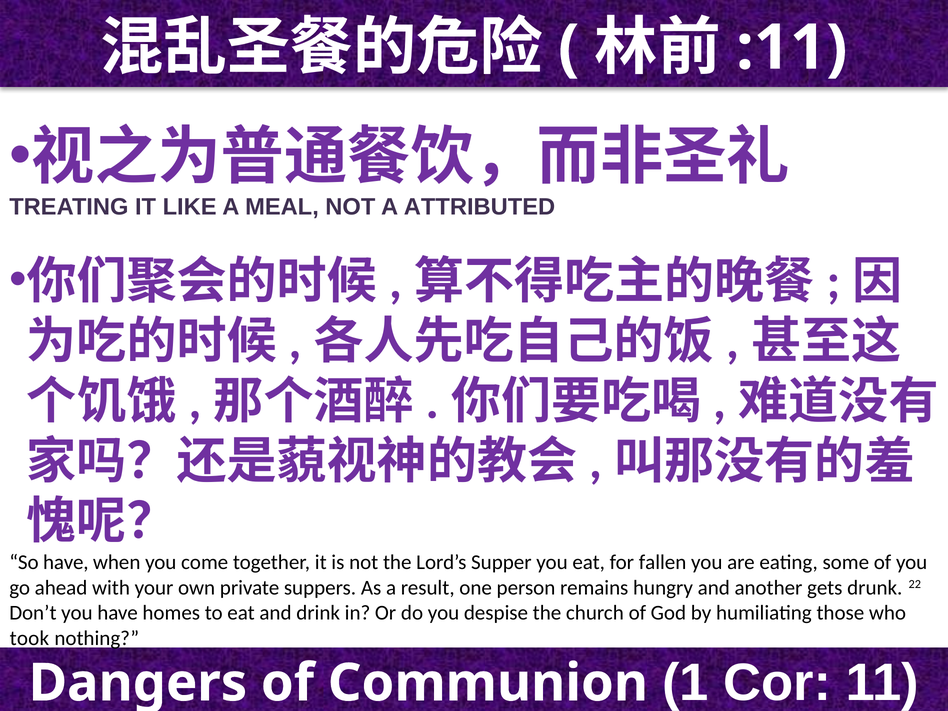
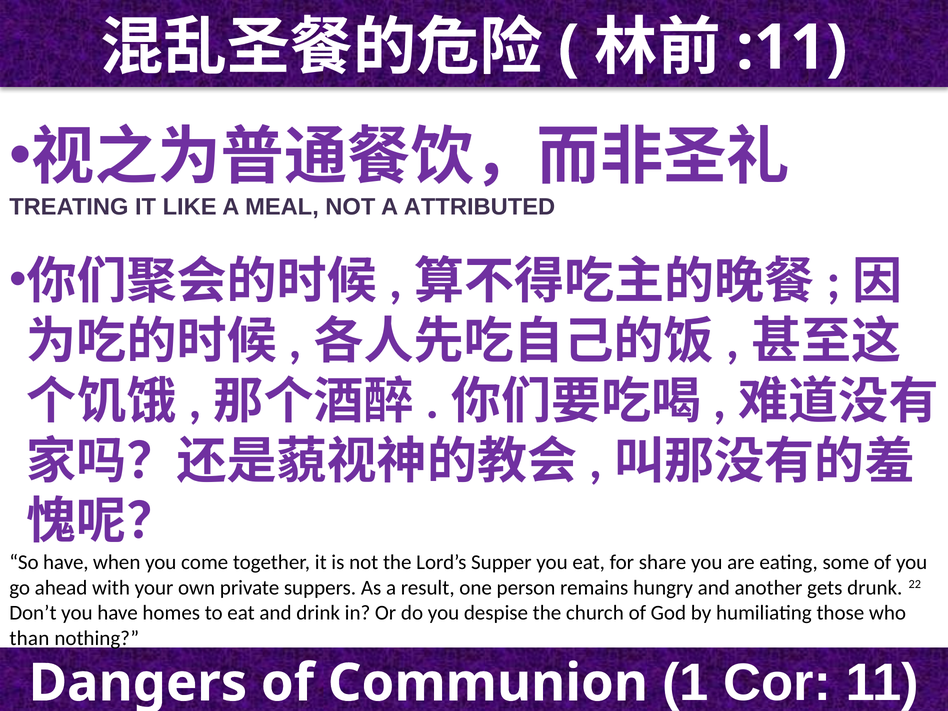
fallen: fallen -> share (663, 562)
took: took -> than (29, 638)
